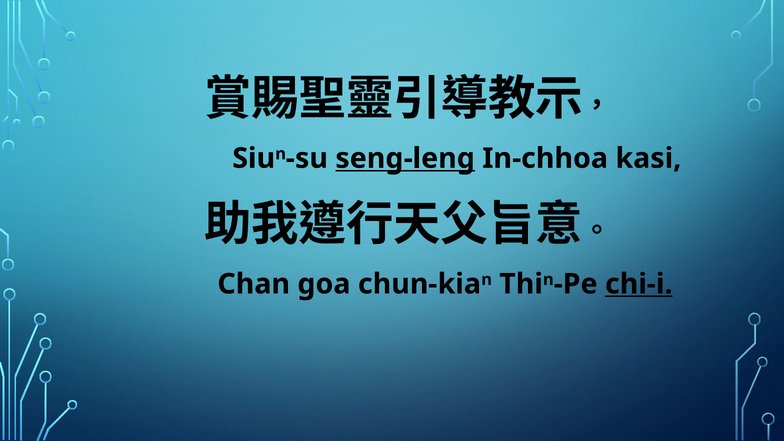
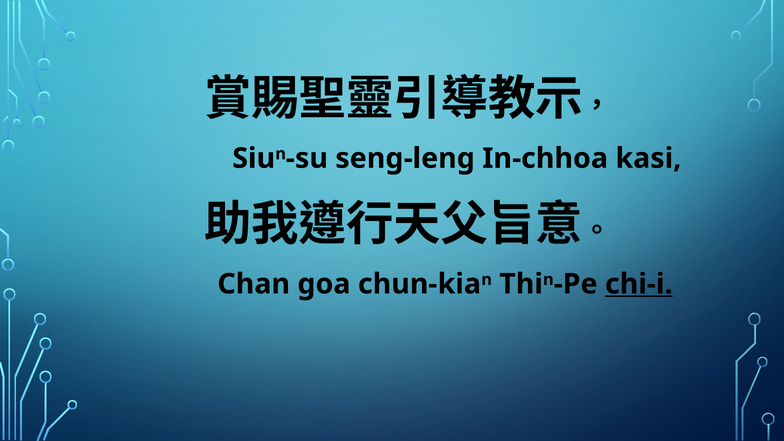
seng-leng underline: present -> none (405, 158)
